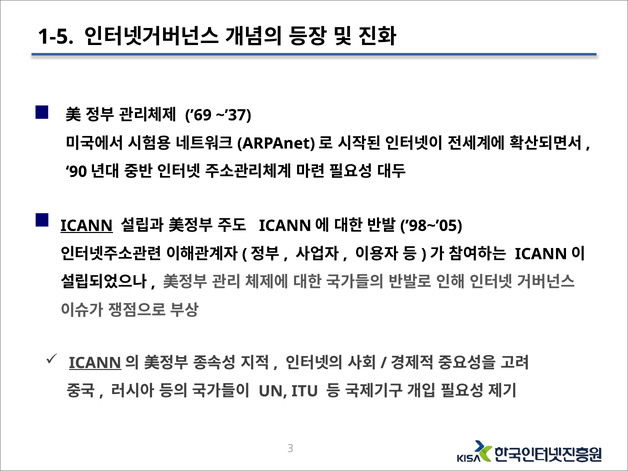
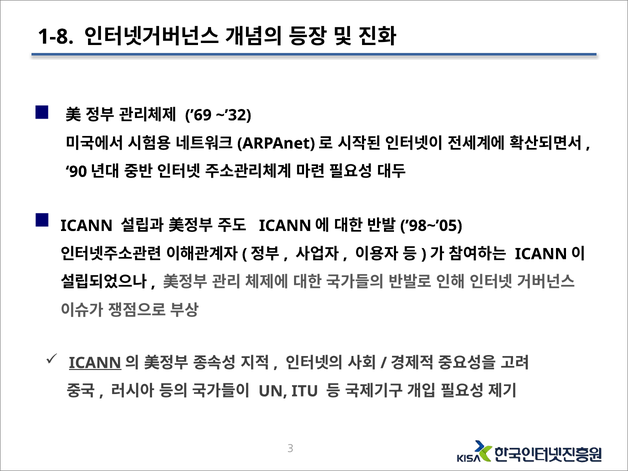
1-5: 1-5 -> 1-8 (56, 37)
~’37: ~’37 -> ~’32 (234, 115)
ICANN underline: present -> none (87, 226)
